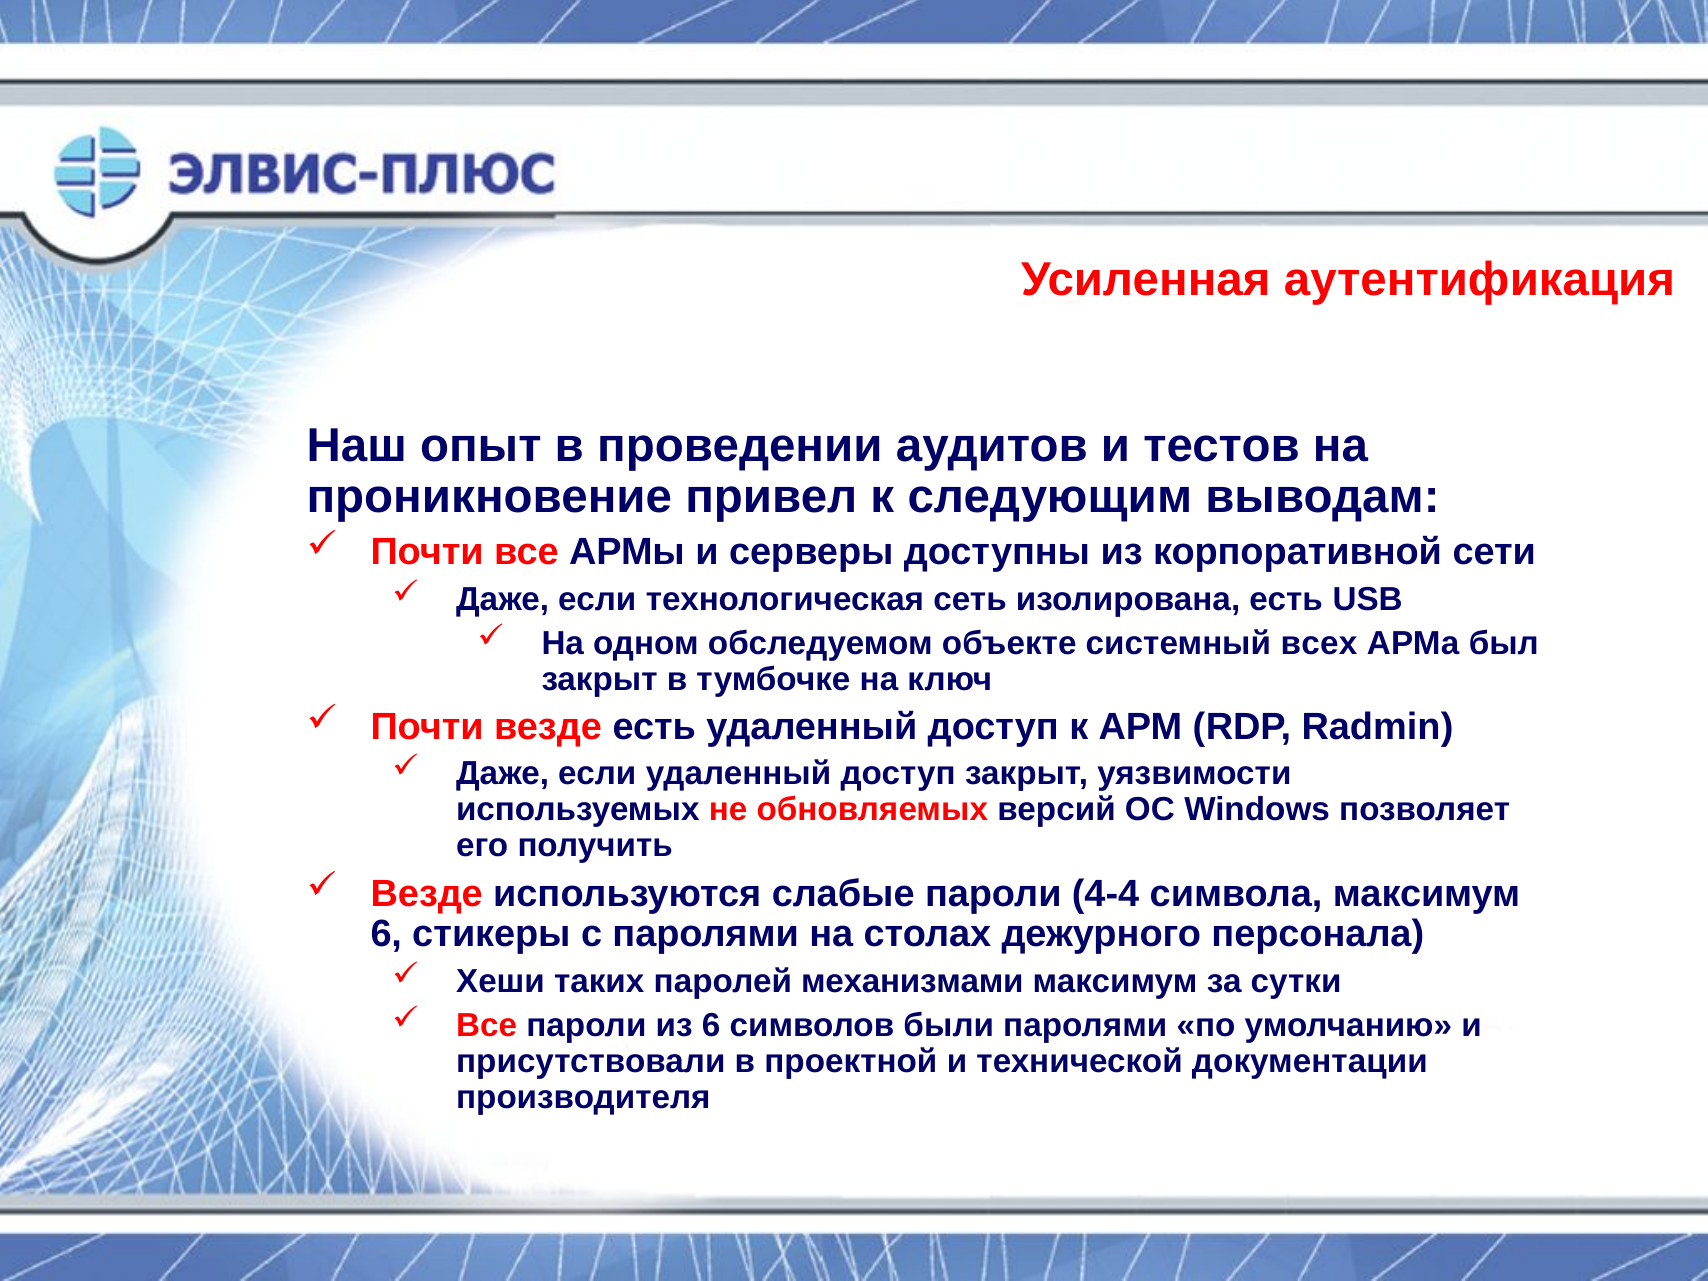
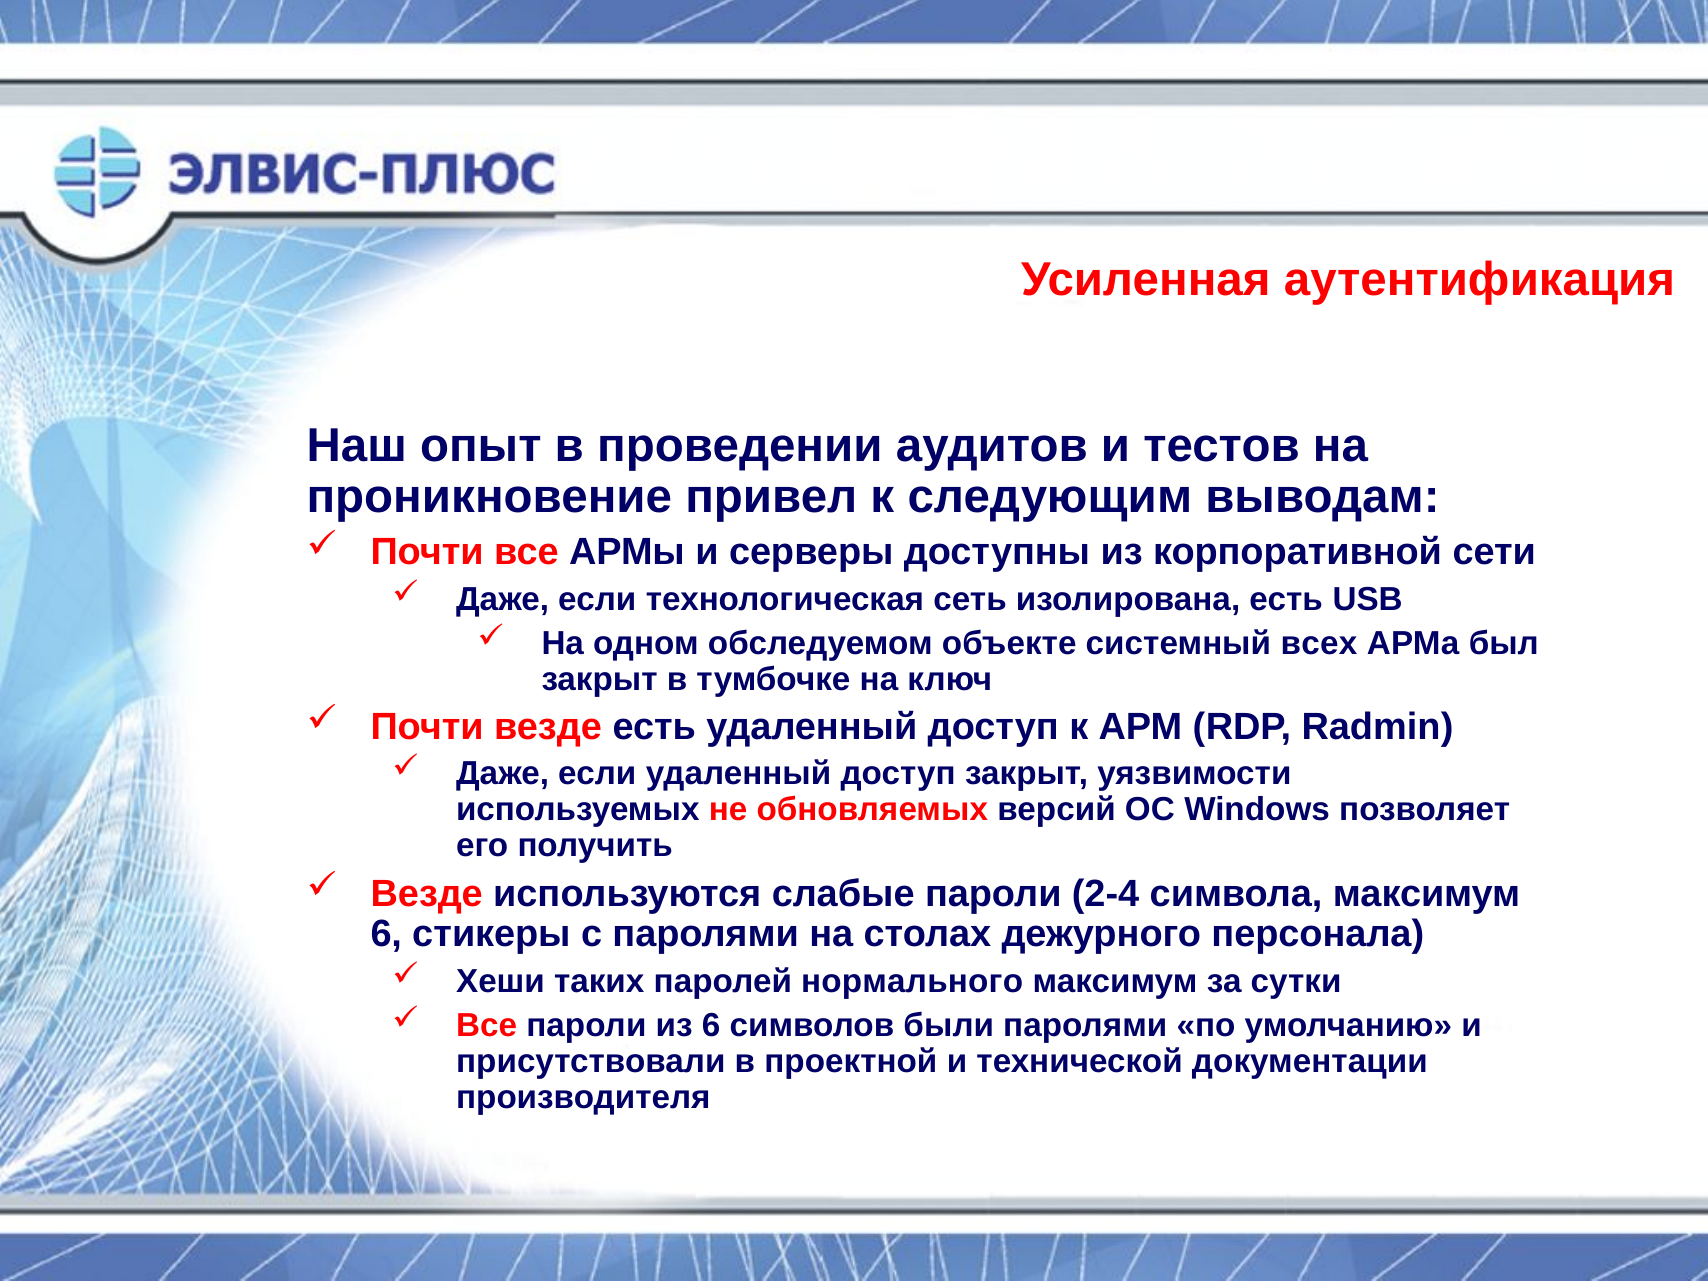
4-4: 4-4 -> 2-4 (1106, 894)
механизмами: механизмами -> нормального (912, 981)
